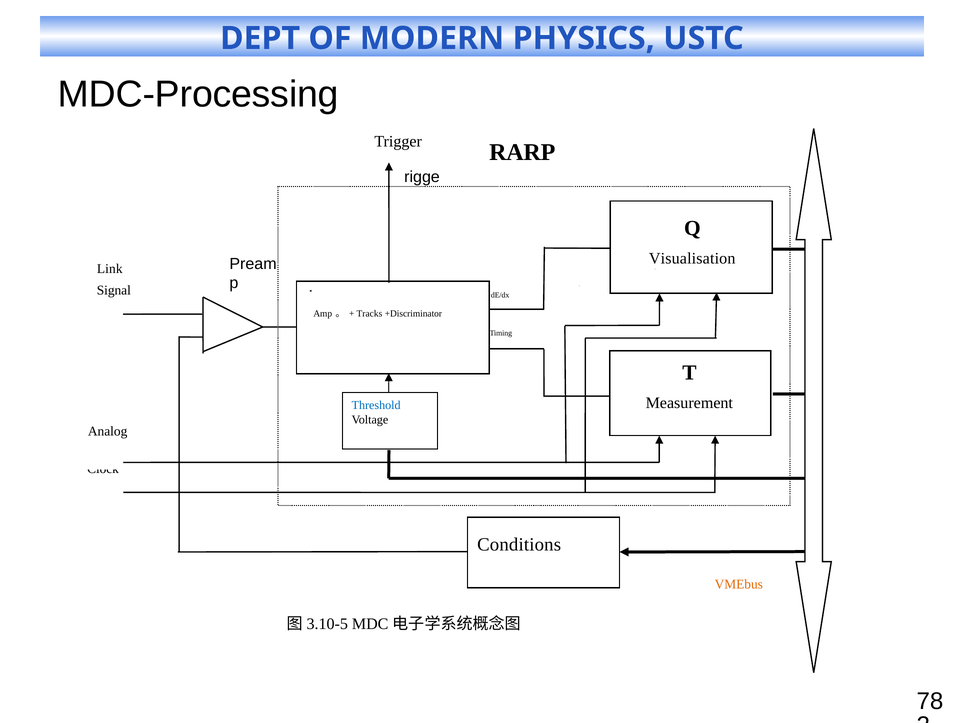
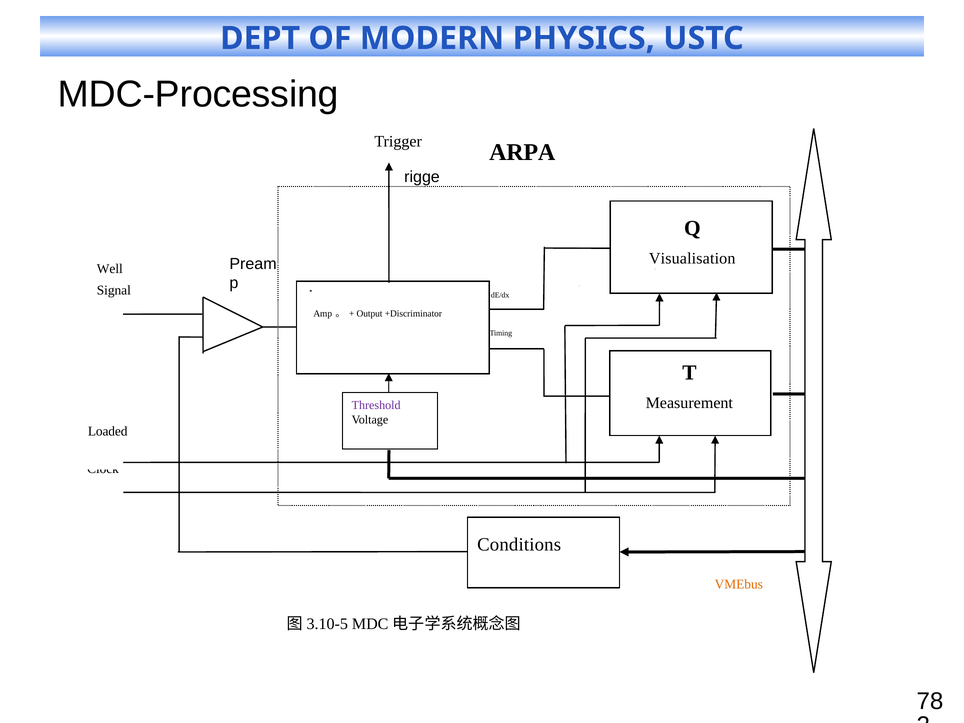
RARP: RARP -> ARPA (522, 152)
Link: Link -> Well (110, 269)
Tracks: Tracks -> Output (370, 314)
Threshold colour: blue -> purple (376, 405)
Analog: Analog -> Loaded (108, 431)
